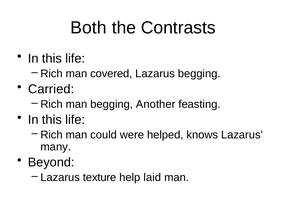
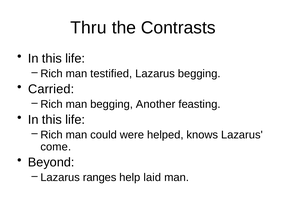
Both: Both -> Thru (88, 28)
covered: covered -> testified (111, 73)
many: many -> come (56, 146)
texture: texture -> ranges (100, 177)
